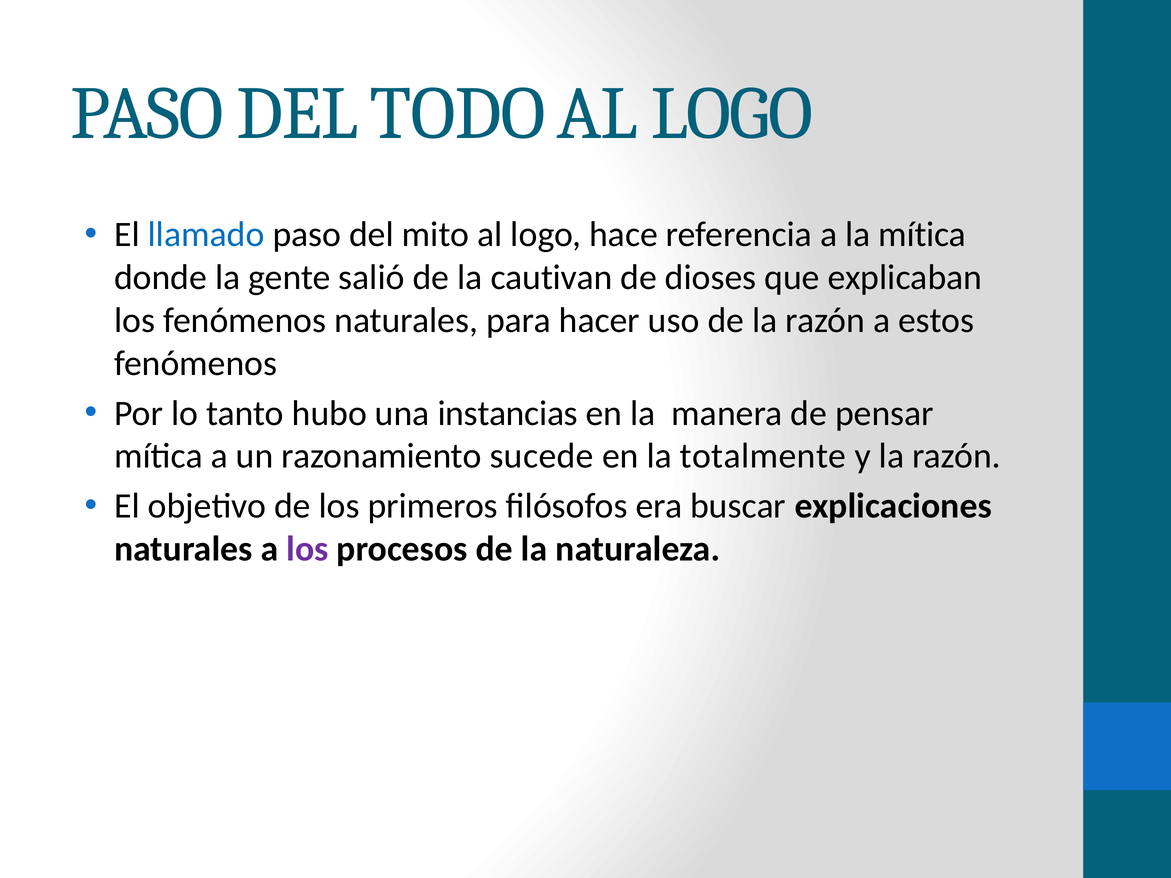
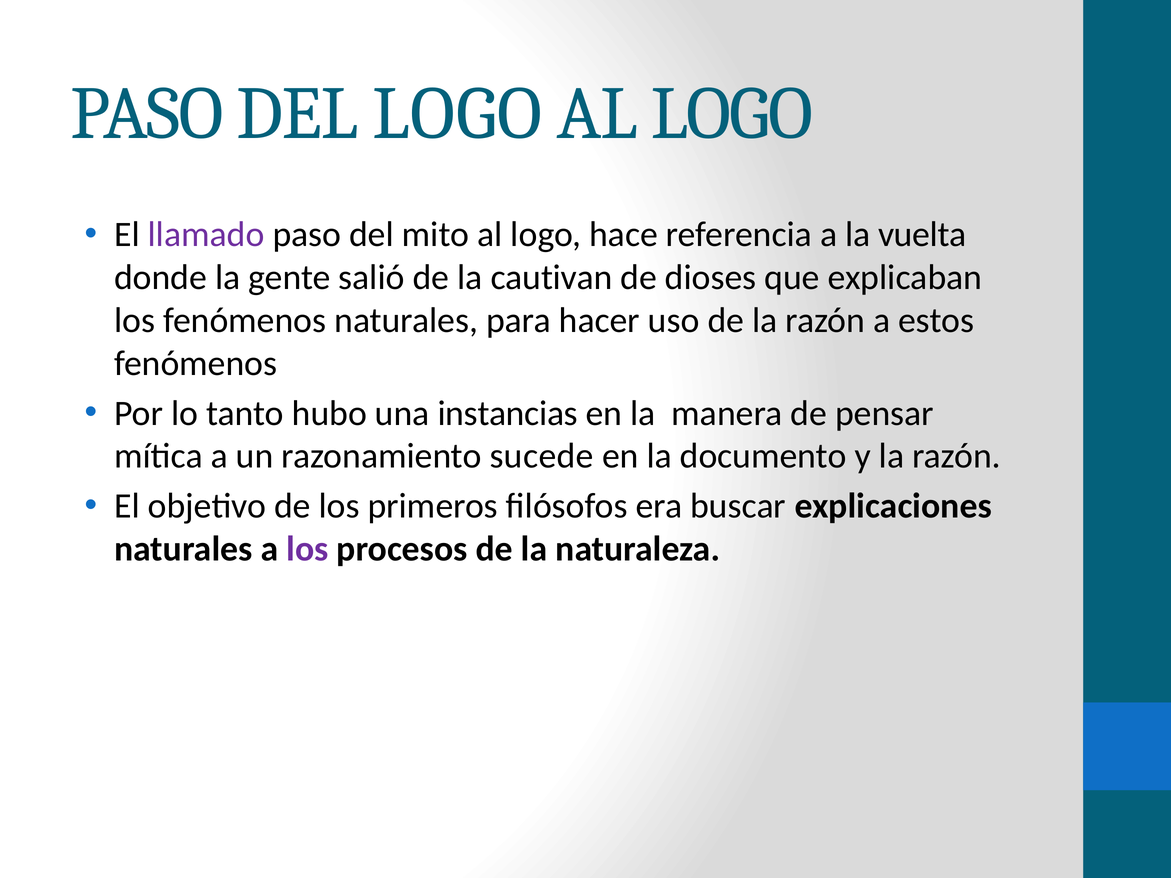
DEL TODO: TODO -> LOGO (457, 114)
llamado colour: blue -> purple (206, 235)
la mítica: mítica -> vuelta (922, 235)
totalmente: totalmente -> documento (763, 456)
